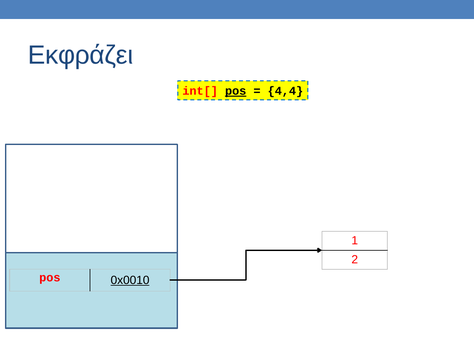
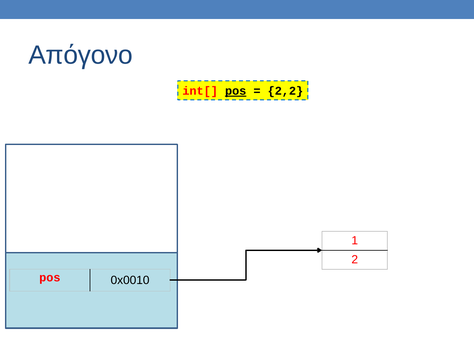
Εκφράζει: Εκφράζει -> Απόγονο (81, 55)
4,4: 4,4 -> 2,2 (285, 91)
0x0010 underline: present -> none (130, 280)
